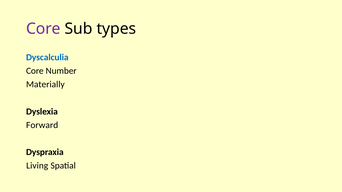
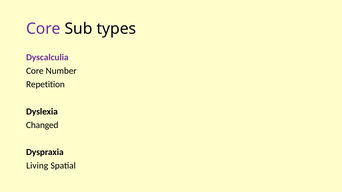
Dyscalculia colour: blue -> purple (47, 57)
Materially: Materially -> Repetition (45, 85)
Forward: Forward -> Changed (42, 125)
